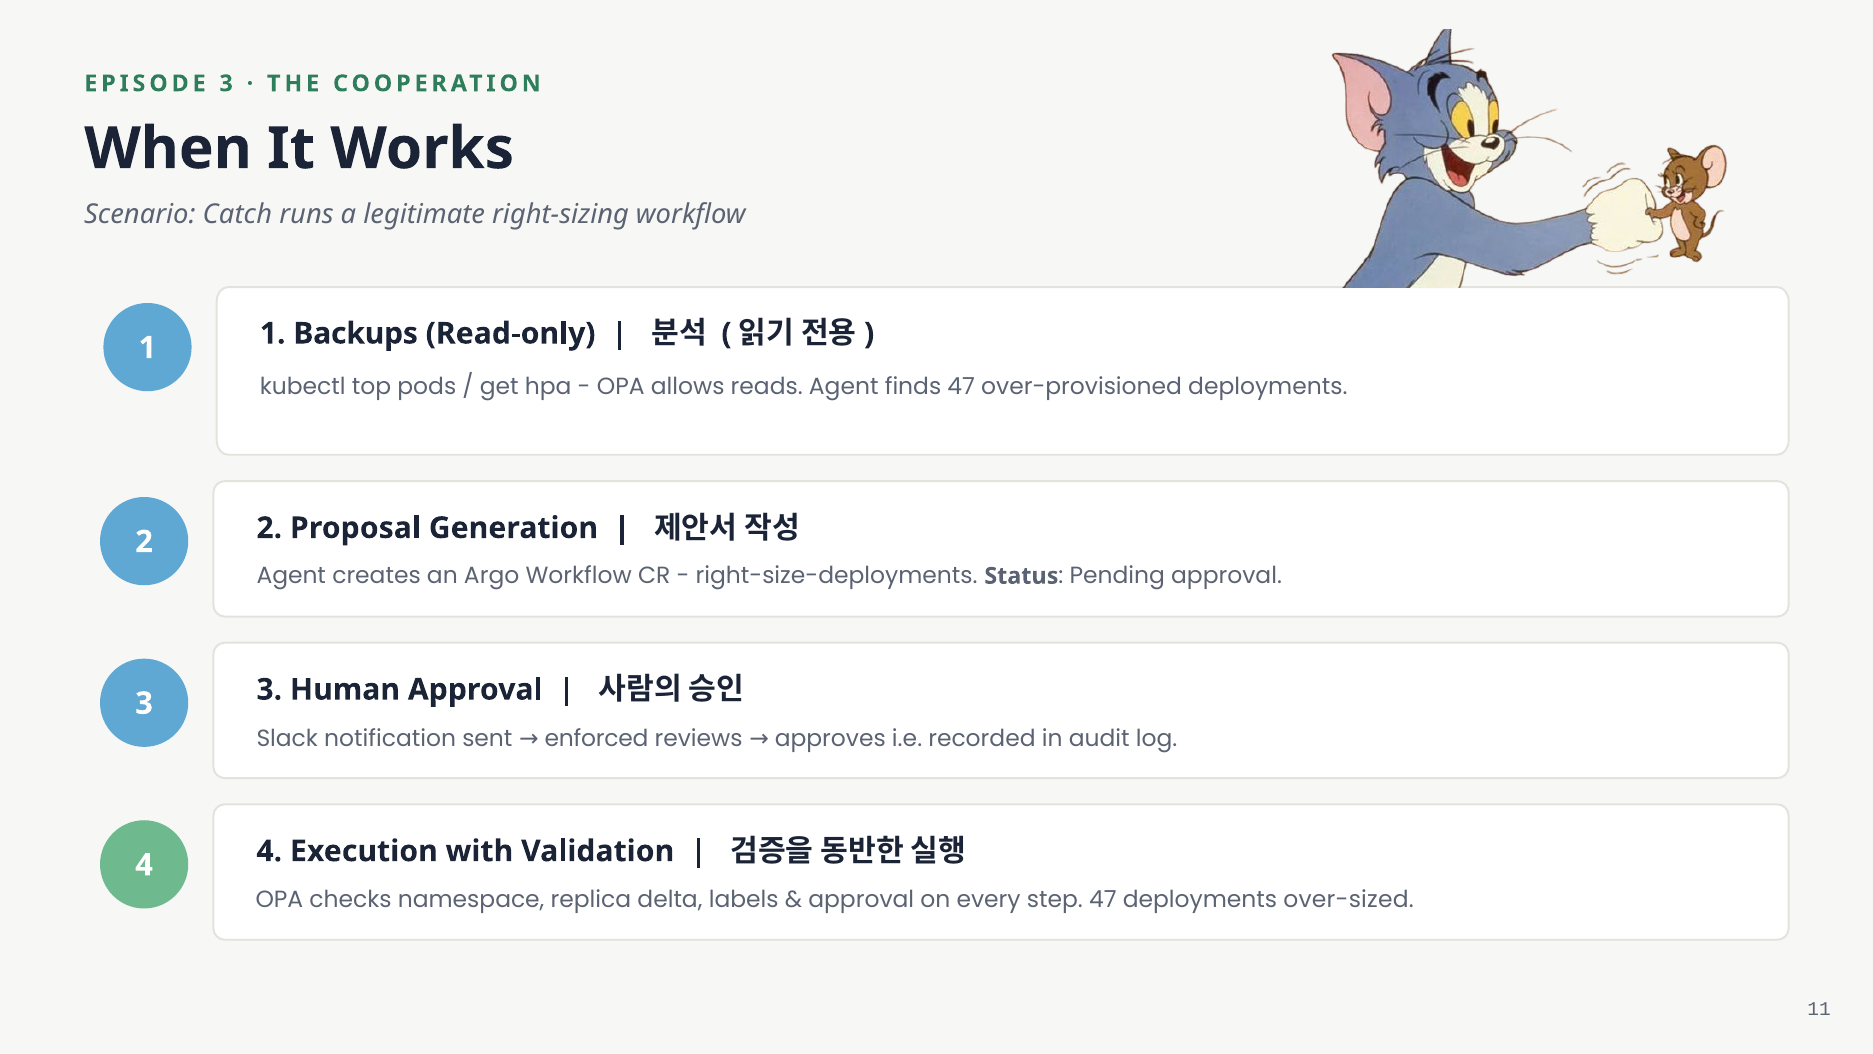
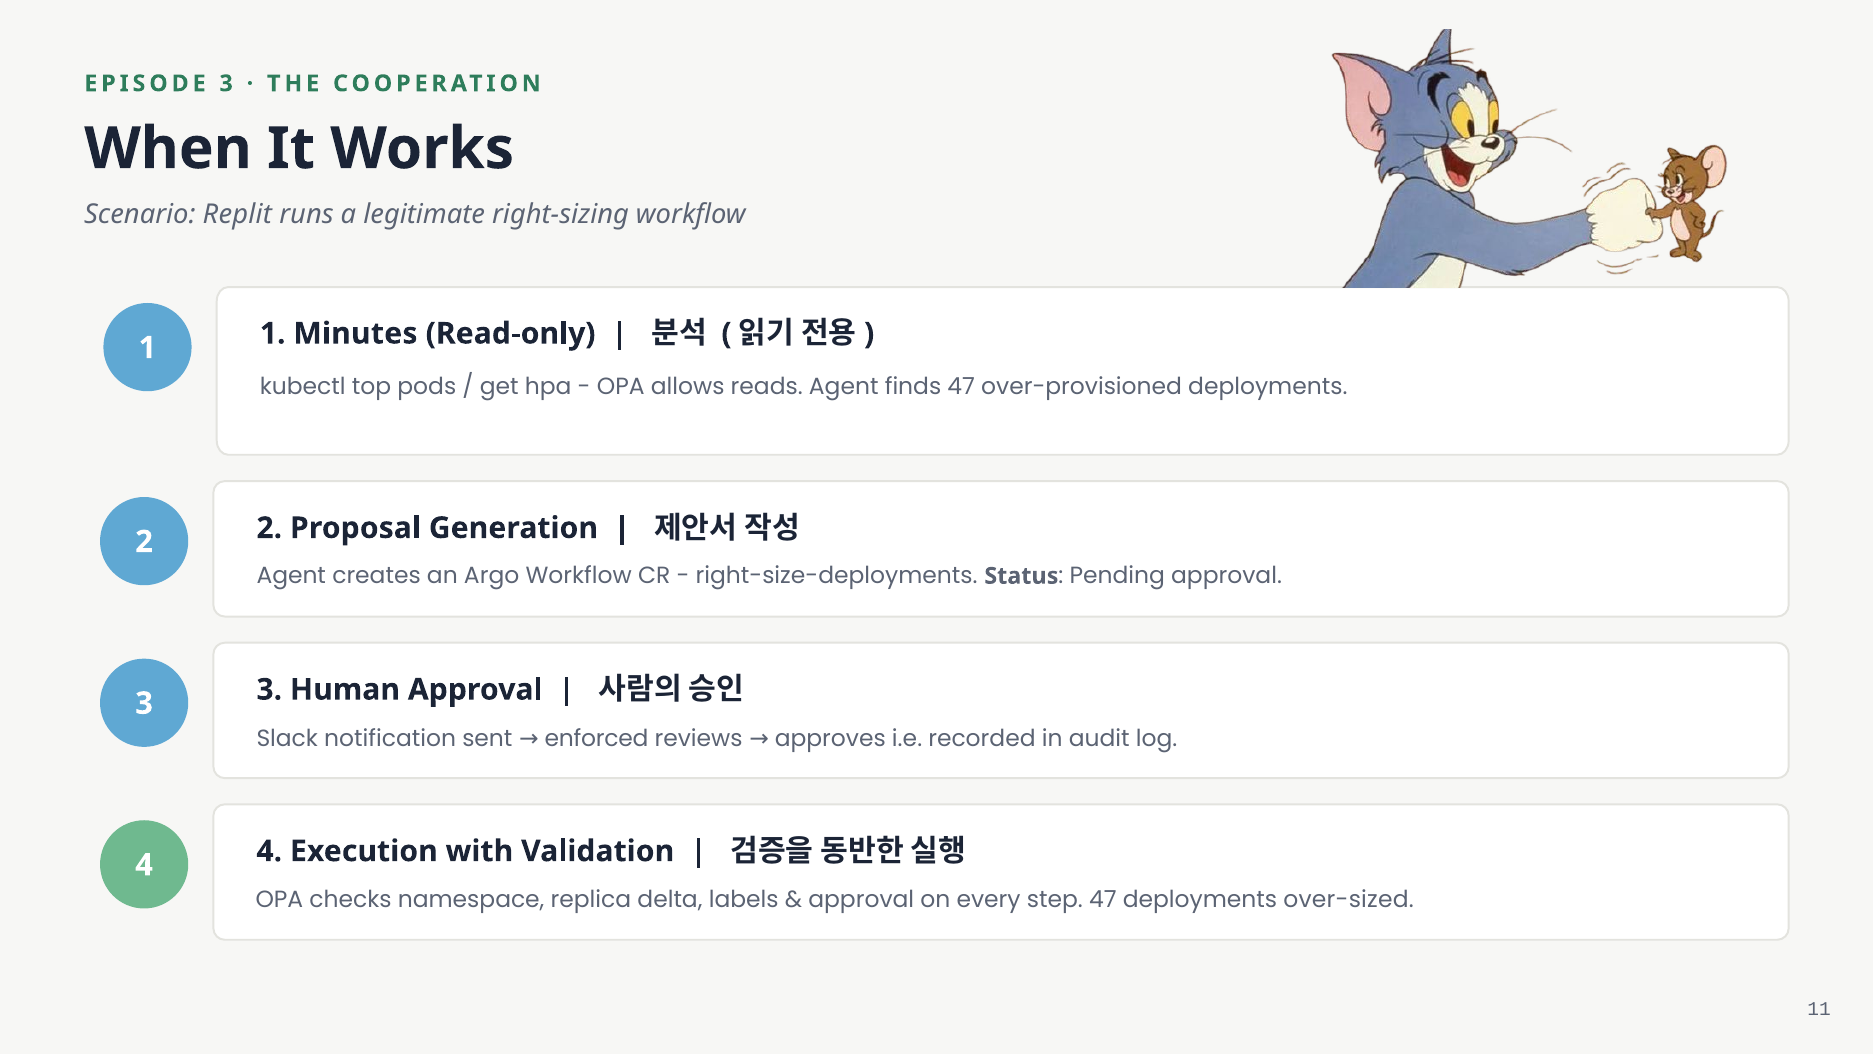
Catch: Catch -> Replit (237, 214)
Backups: Backups -> Minutes (355, 333)
